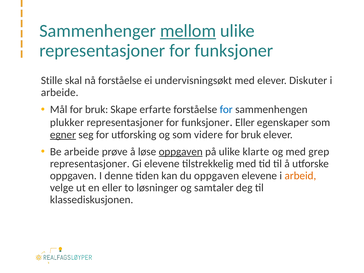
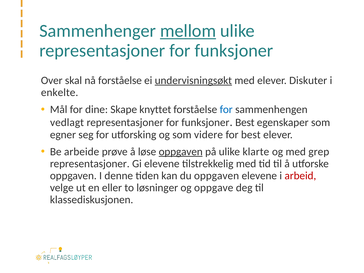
Stille: Stille -> Over (52, 80)
undervisningsøkt underline: none -> present (193, 80)
arbeide: arbeide -> enkelte (60, 92)
Mål for bruk: bruk -> dine (97, 109)
erfarte: erfarte -> knyttet (155, 109)
plukker: plukker -> vedlagt (67, 122)
funksjoner Eller: Eller -> Best (245, 122)
egner underline: present -> none (63, 135)
bruk: bruk -> best (251, 135)
arbeid colour: orange -> red (300, 176)
samtaler: samtaler -> oppgave (214, 188)
